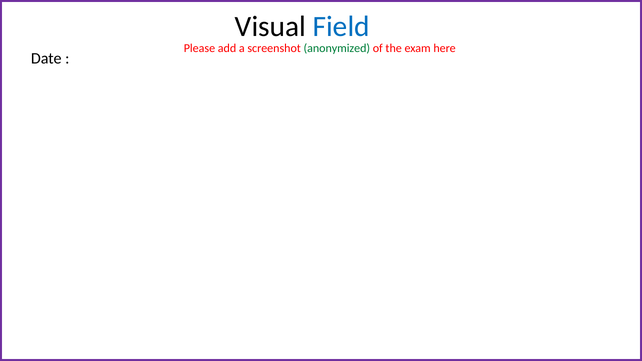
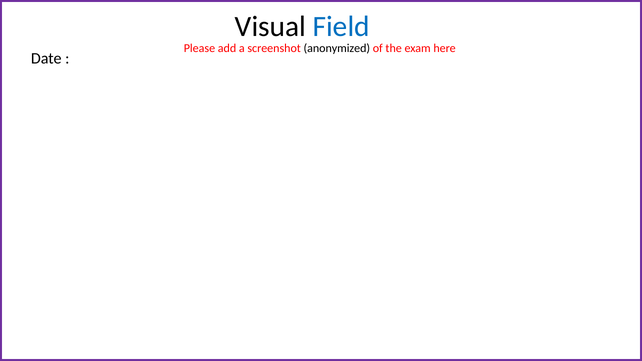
anonymized colour: green -> black (337, 48)
